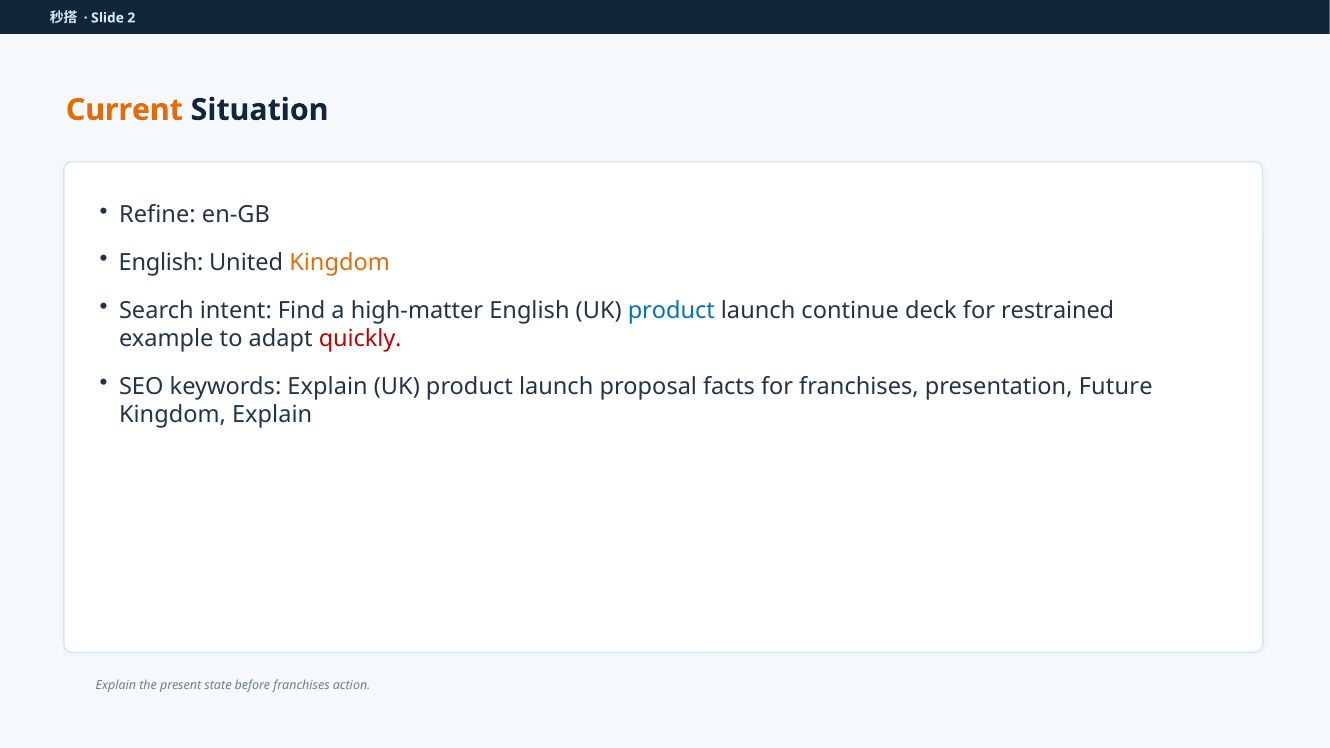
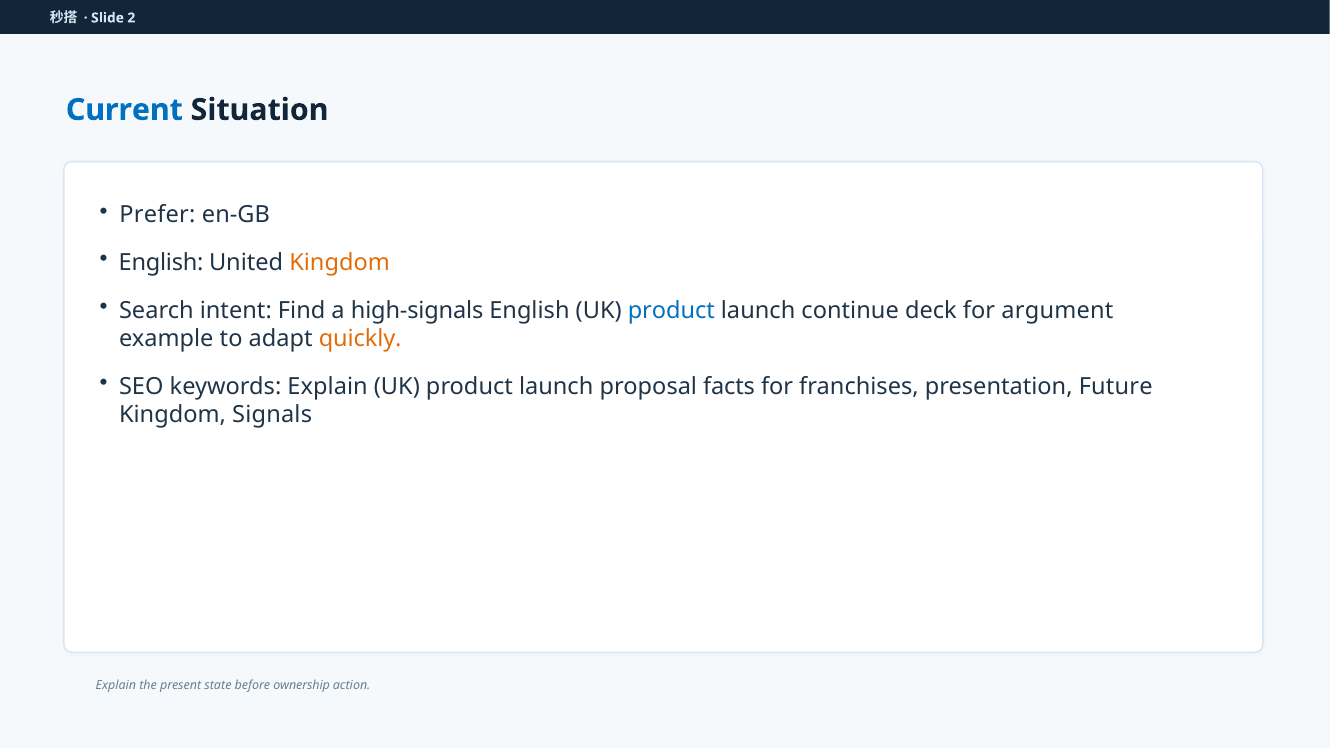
Current colour: orange -> blue (124, 110)
Refine: Refine -> Prefer (157, 215)
high-matter: high-matter -> high-signals (417, 311)
restrained: restrained -> argument (1057, 311)
quickly colour: red -> orange (360, 339)
Kingdom Explain: Explain -> Signals (272, 415)
before franchises: franchises -> ownership (302, 685)
